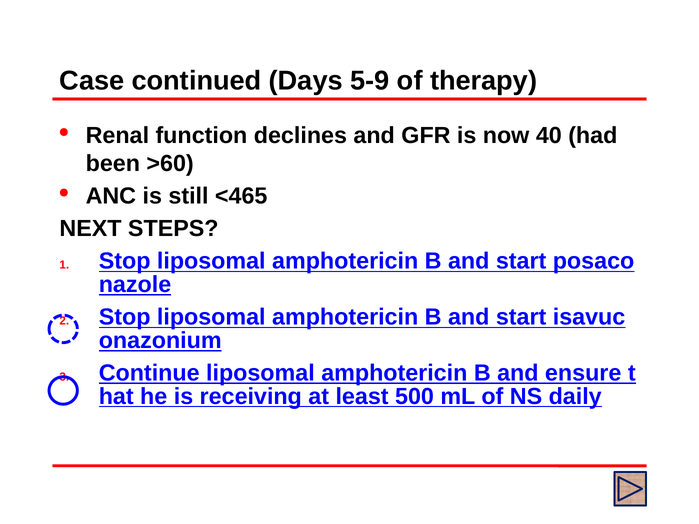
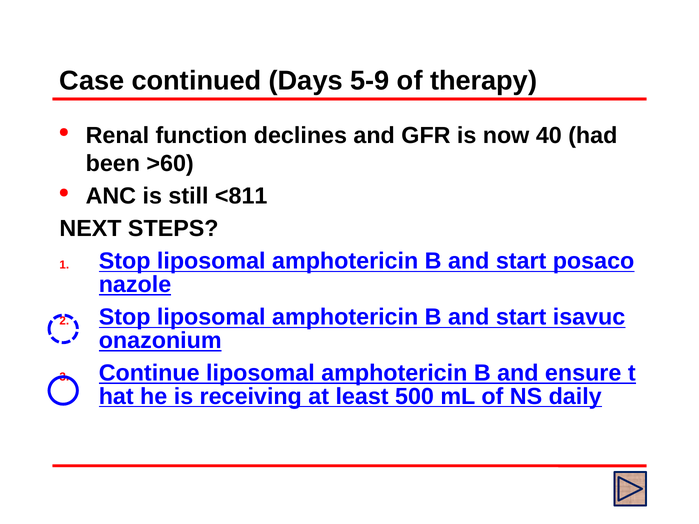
<465: <465 -> <811 (241, 196)
